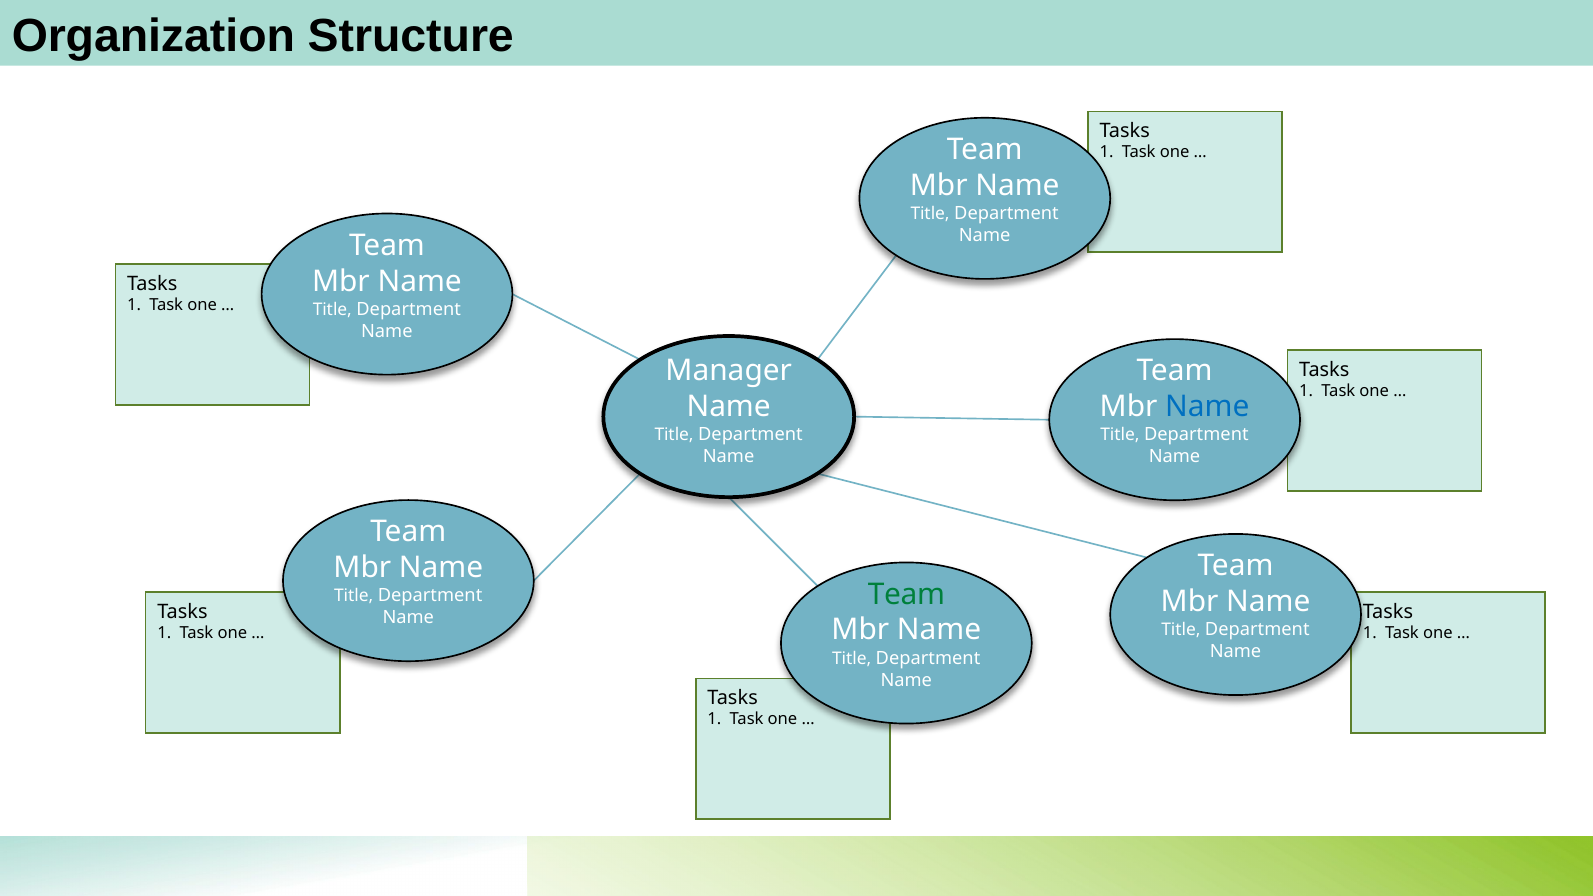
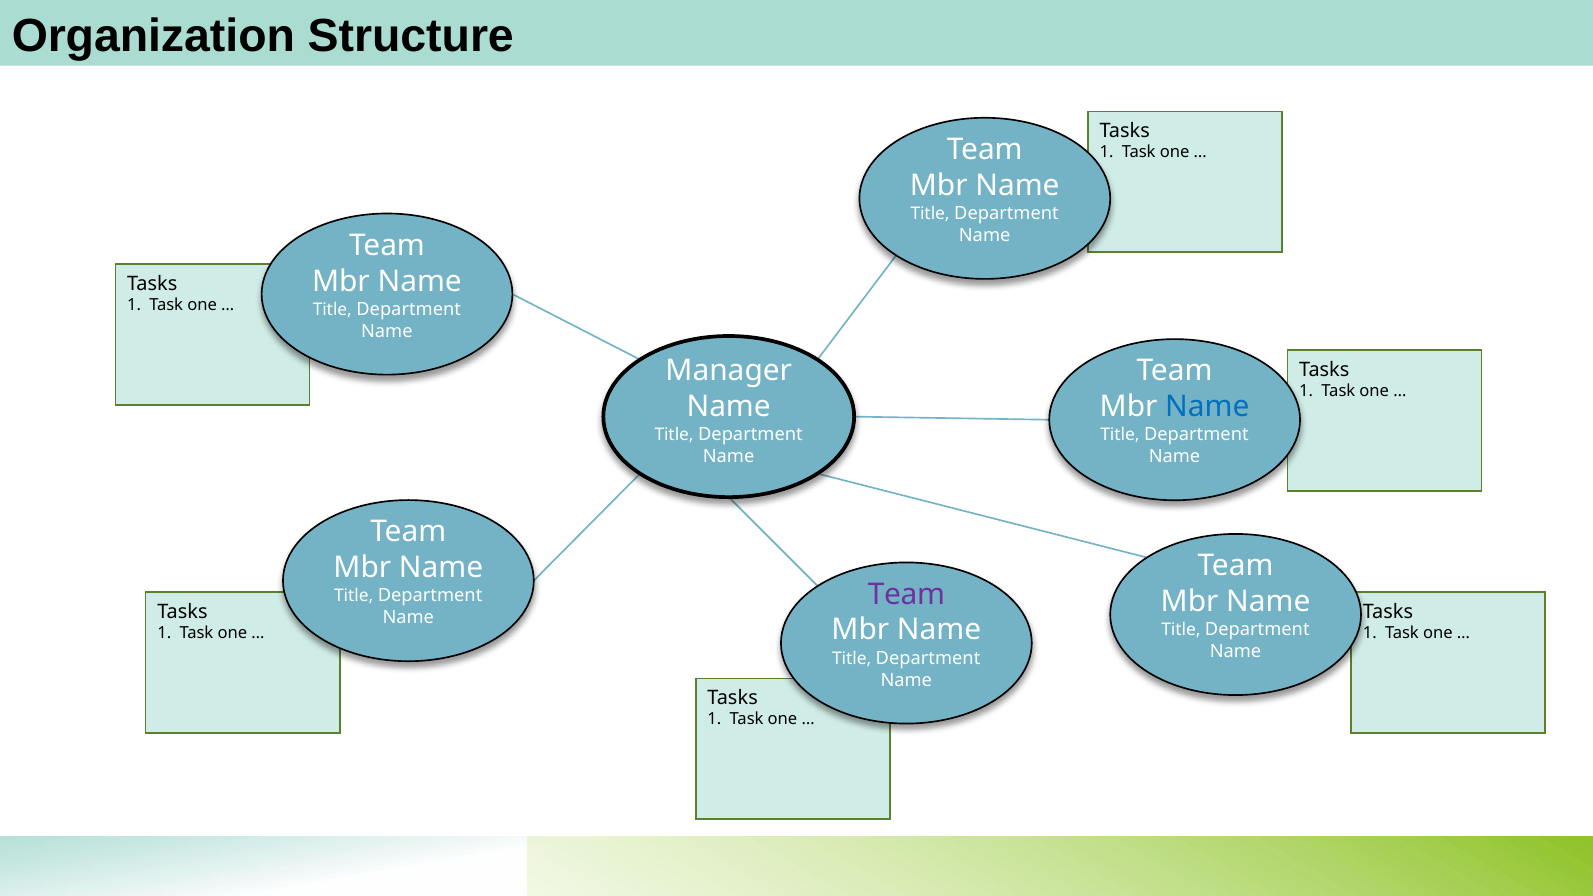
Team colour: green -> purple (906, 594)
